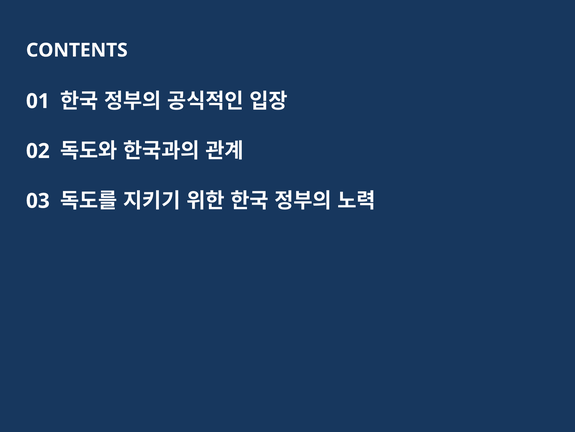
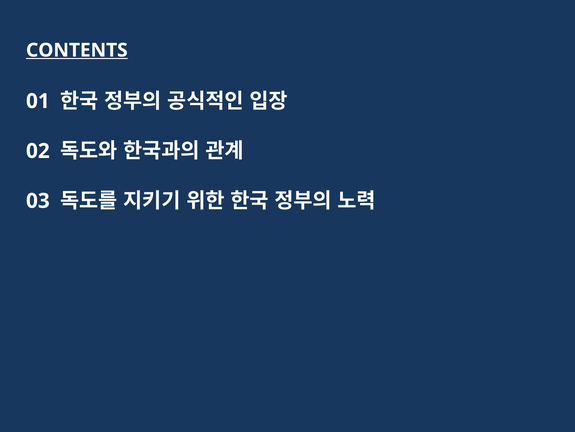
CONTENTS underline: none -> present (77, 50)
